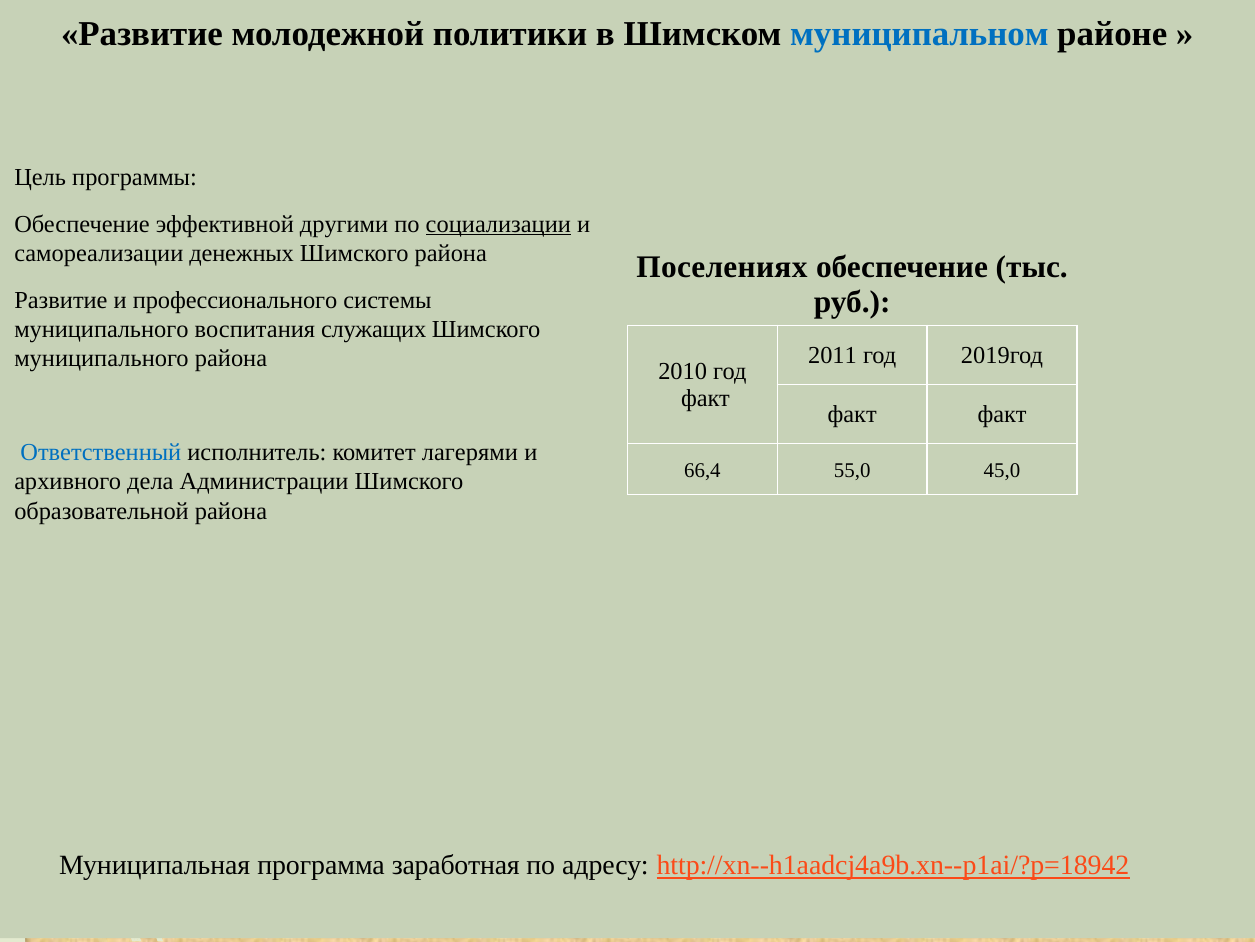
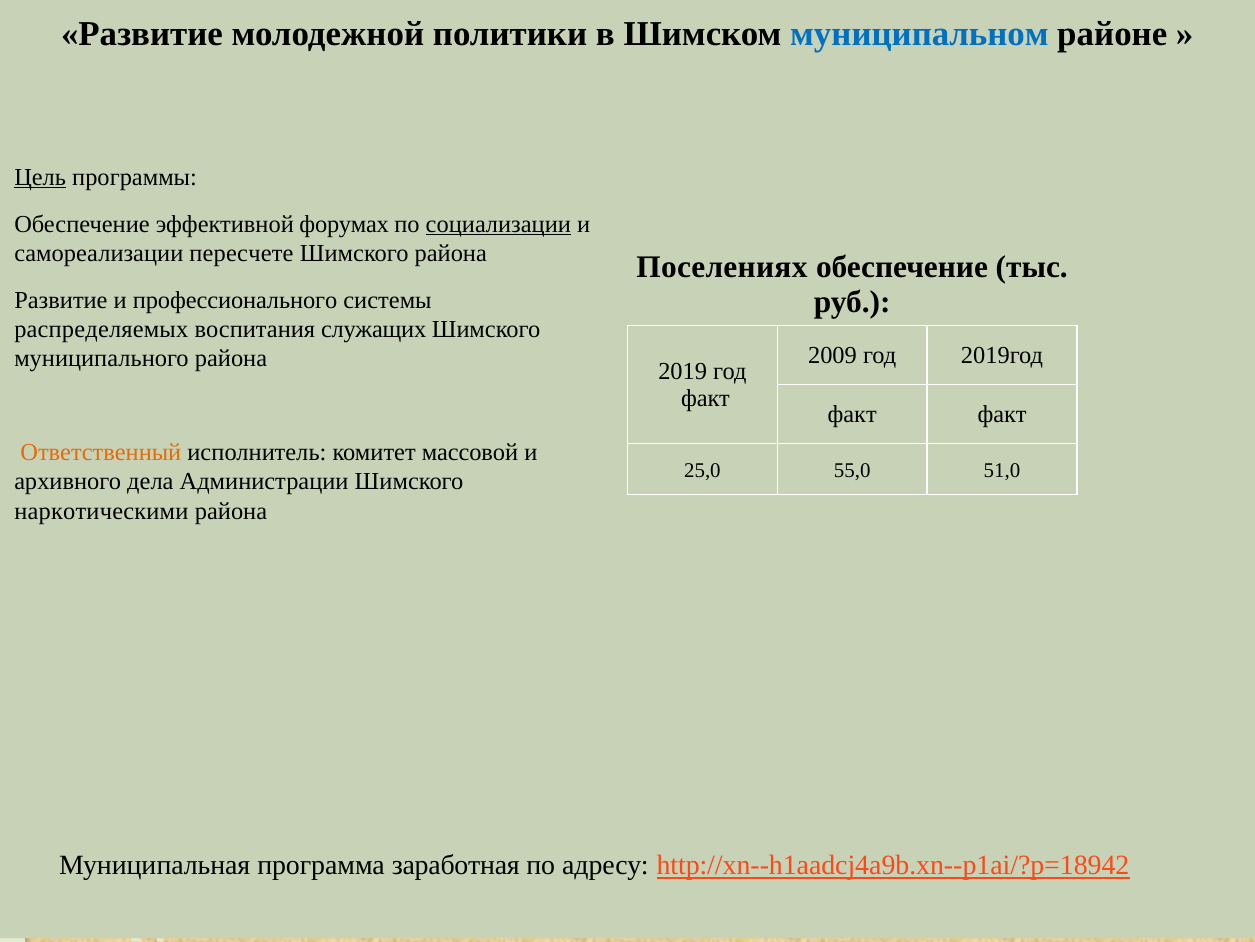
Цель underline: none -> present (40, 177)
другими: другими -> форумах (344, 224)
денежных: денежных -> пересчете (241, 253)
муниципального: муниципального -> распределяемых (101, 329)
2011: 2011 -> 2009 (832, 355)
2010: 2010 -> 2019 (683, 372)
Ответственный colour: blue -> orange (101, 452)
лагерями: лагерями -> массовой (470, 452)
66,4: 66,4 -> 25,0 (702, 470)
45,0: 45,0 -> 51,0 (1002, 470)
образовательной: образовательной -> наркотическими (101, 511)
